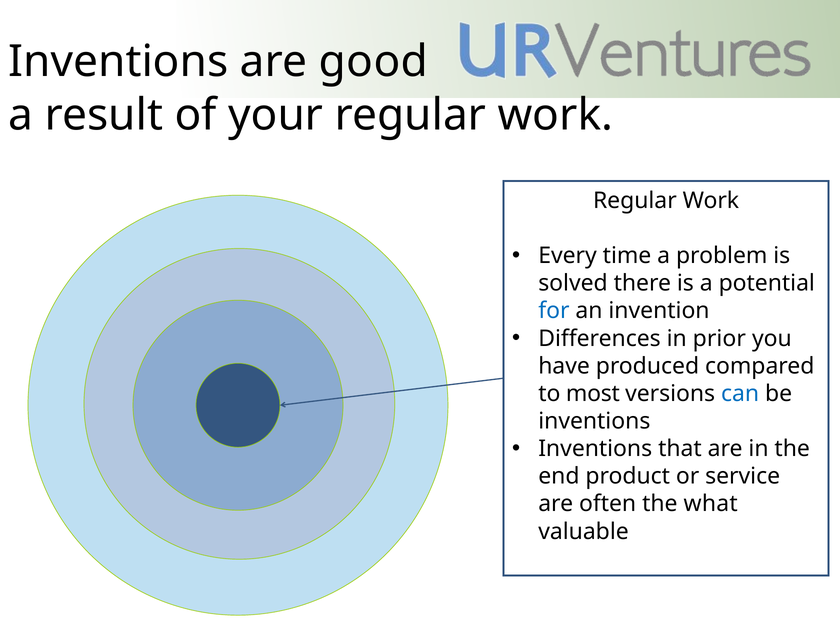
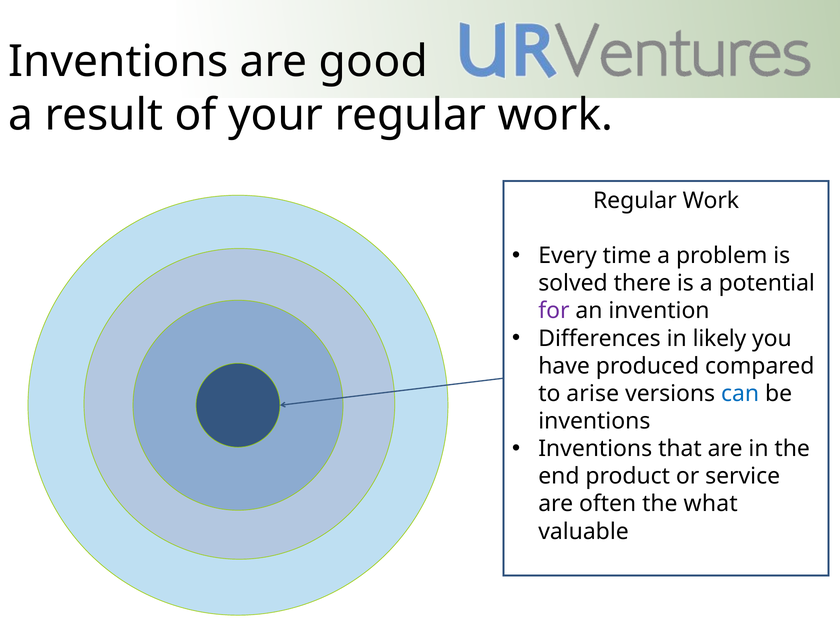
for colour: blue -> purple (554, 311)
prior: prior -> likely (719, 338)
most: most -> arise (593, 394)
